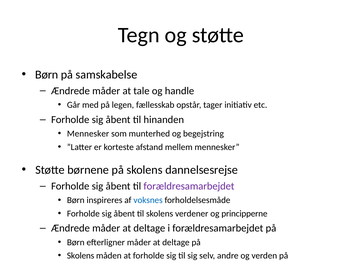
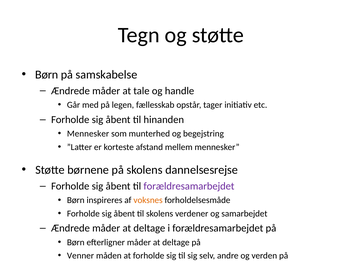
voksnes colour: blue -> orange (148, 200)
principperne: principperne -> samarbejdet (244, 213)
Skolens: Skolens -> Venner (80, 255)
